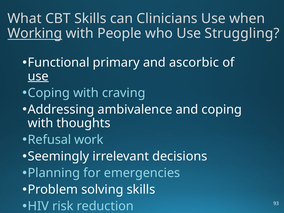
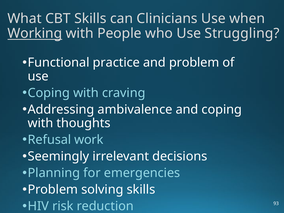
primary: primary -> practice (116, 63)
and ascorbic: ascorbic -> problem (194, 63)
use underline: present -> none (38, 76)
